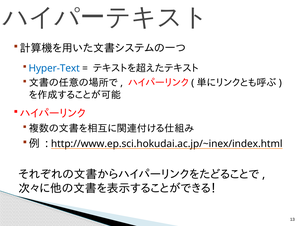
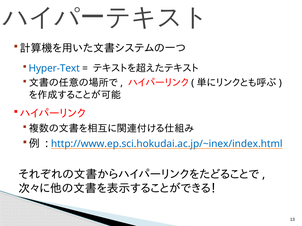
http://www.ep.sci.hokudai.ac.jp/~inex/index.html colour: black -> blue (167, 144)
